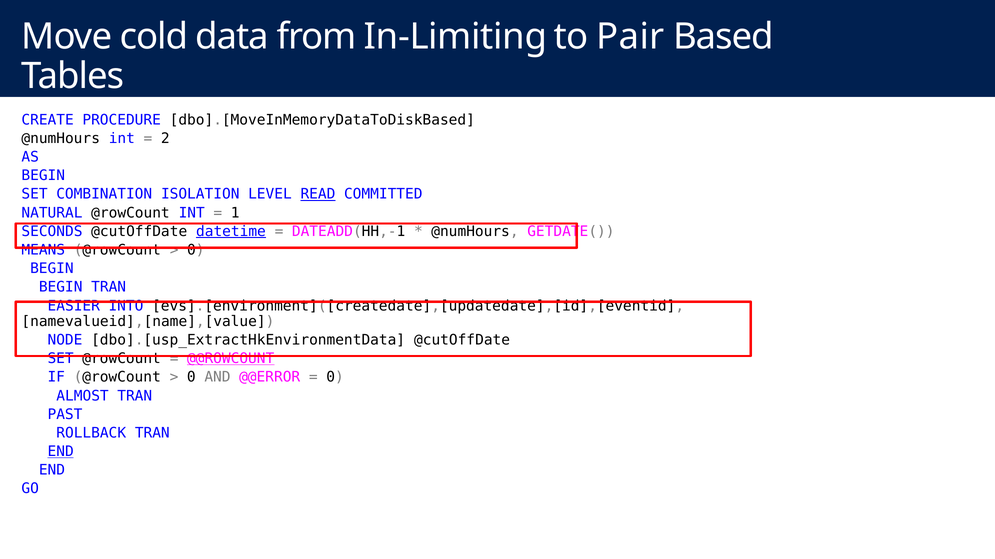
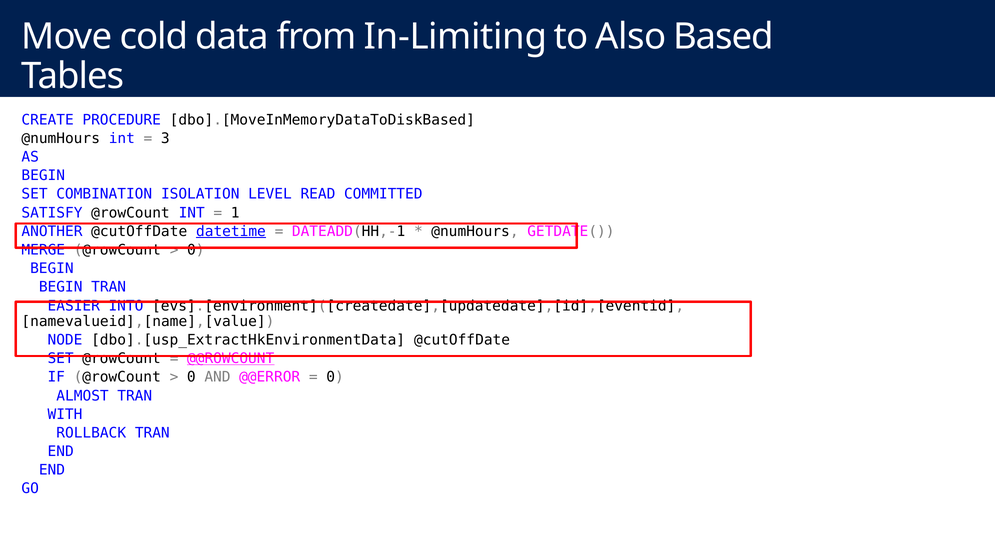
Pair: Pair -> Also (631, 37)
2: 2 -> 3 (165, 139)
READ underline: present -> none (318, 194)
NATURAL: NATURAL -> SATISFY (52, 213)
SECONDS: SECONDS -> ANOTHER (52, 232)
MEANS: MEANS -> MERGE (43, 250)
PAST: PAST -> WITH (65, 415)
END underline: present -> none (61, 452)
